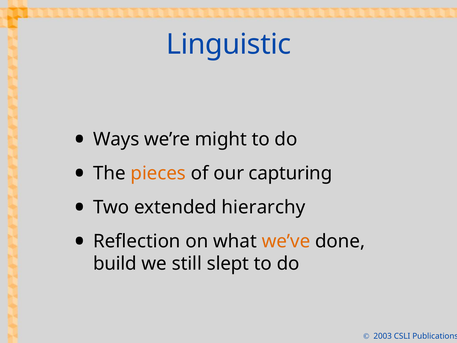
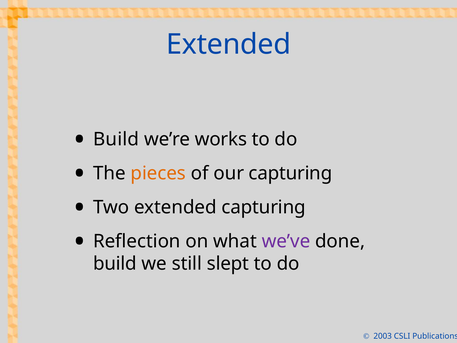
Linguistic: Linguistic -> Extended (229, 44)
Ways: Ways -> Build (116, 139)
might: might -> works (221, 139)
extended hierarchy: hierarchy -> capturing (264, 207)
we’ve colour: orange -> purple (286, 241)
